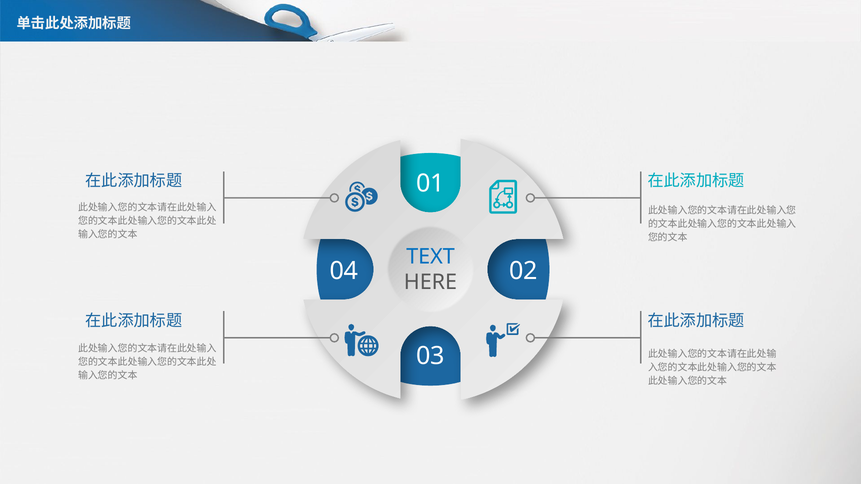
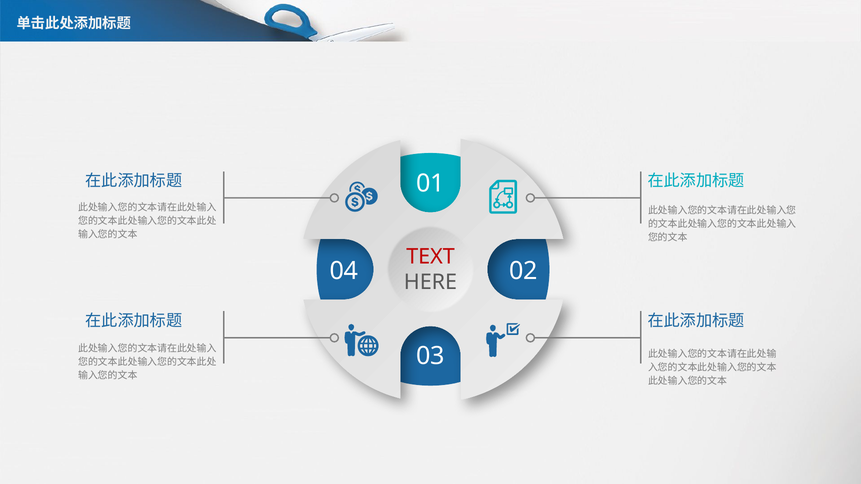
TEXT colour: blue -> red (431, 257)
